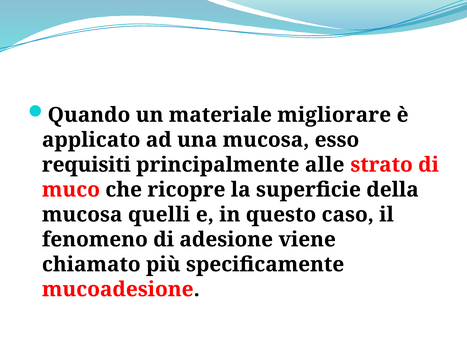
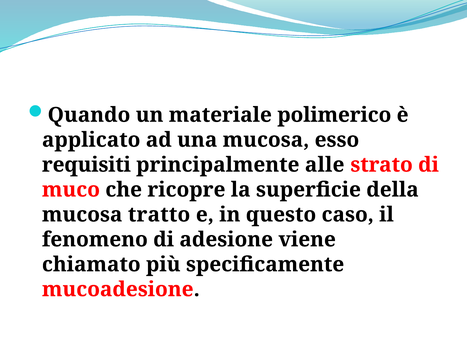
migliorare: migliorare -> polimerico (334, 115)
quelli: quelli -> tratto (159, 215)
